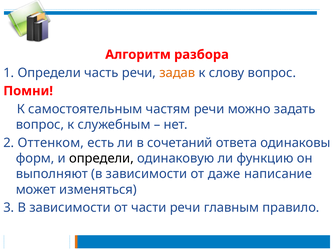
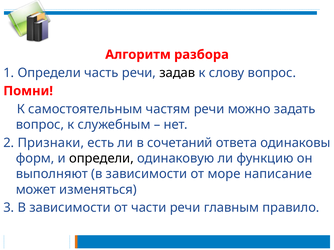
задав colour: orange -> black (177, 73)
Оттенком: Оттенком -> Признаки (51, 143)
даже: даже -> море (224, 174)
